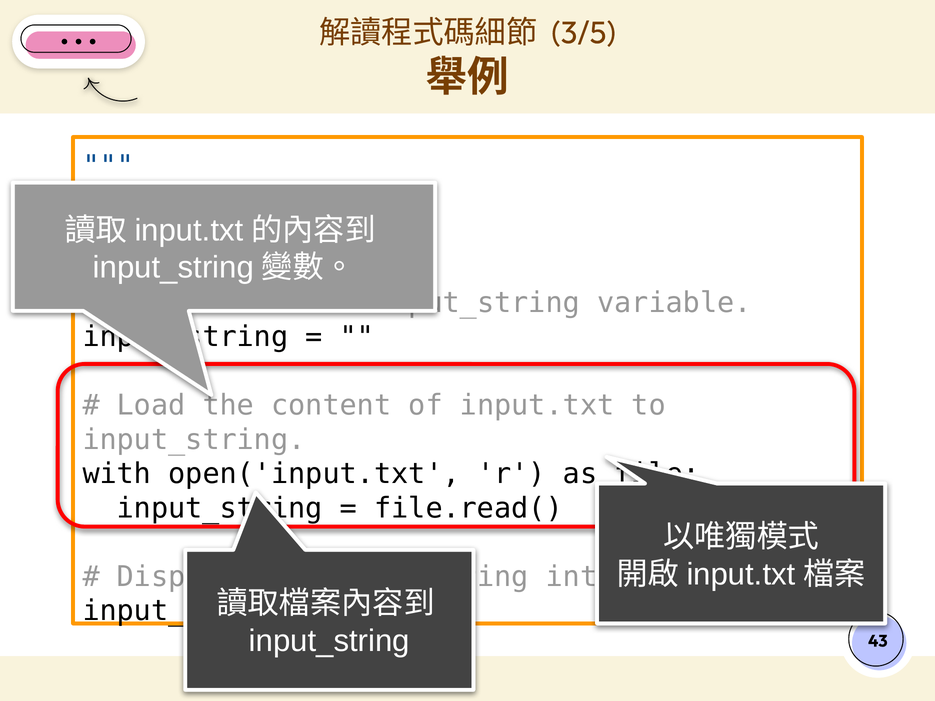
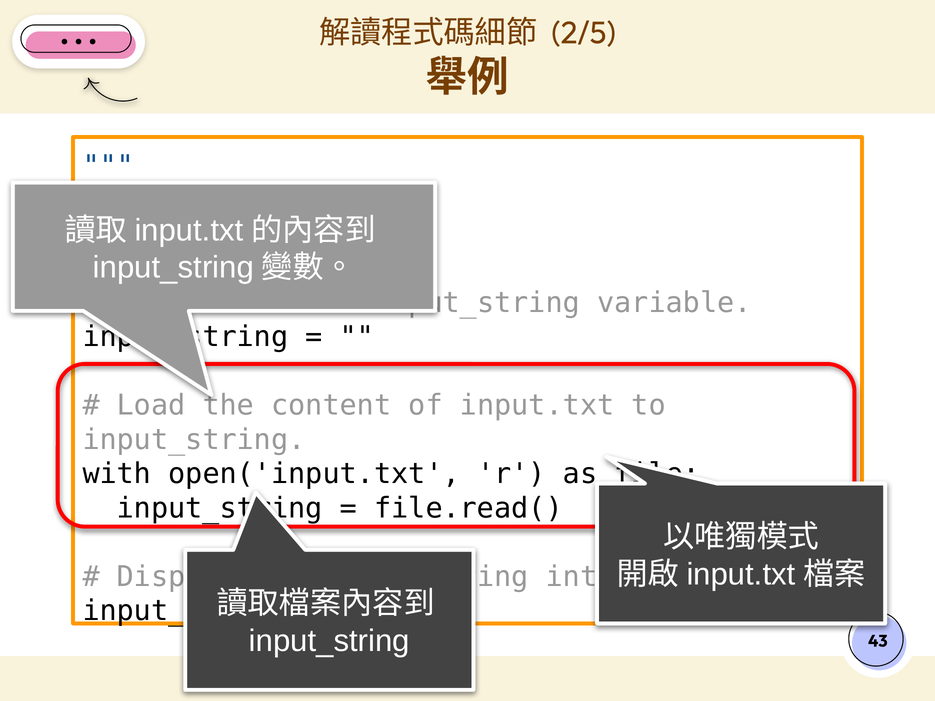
3/5: 3/5 -> 2/5 (584, 33)
